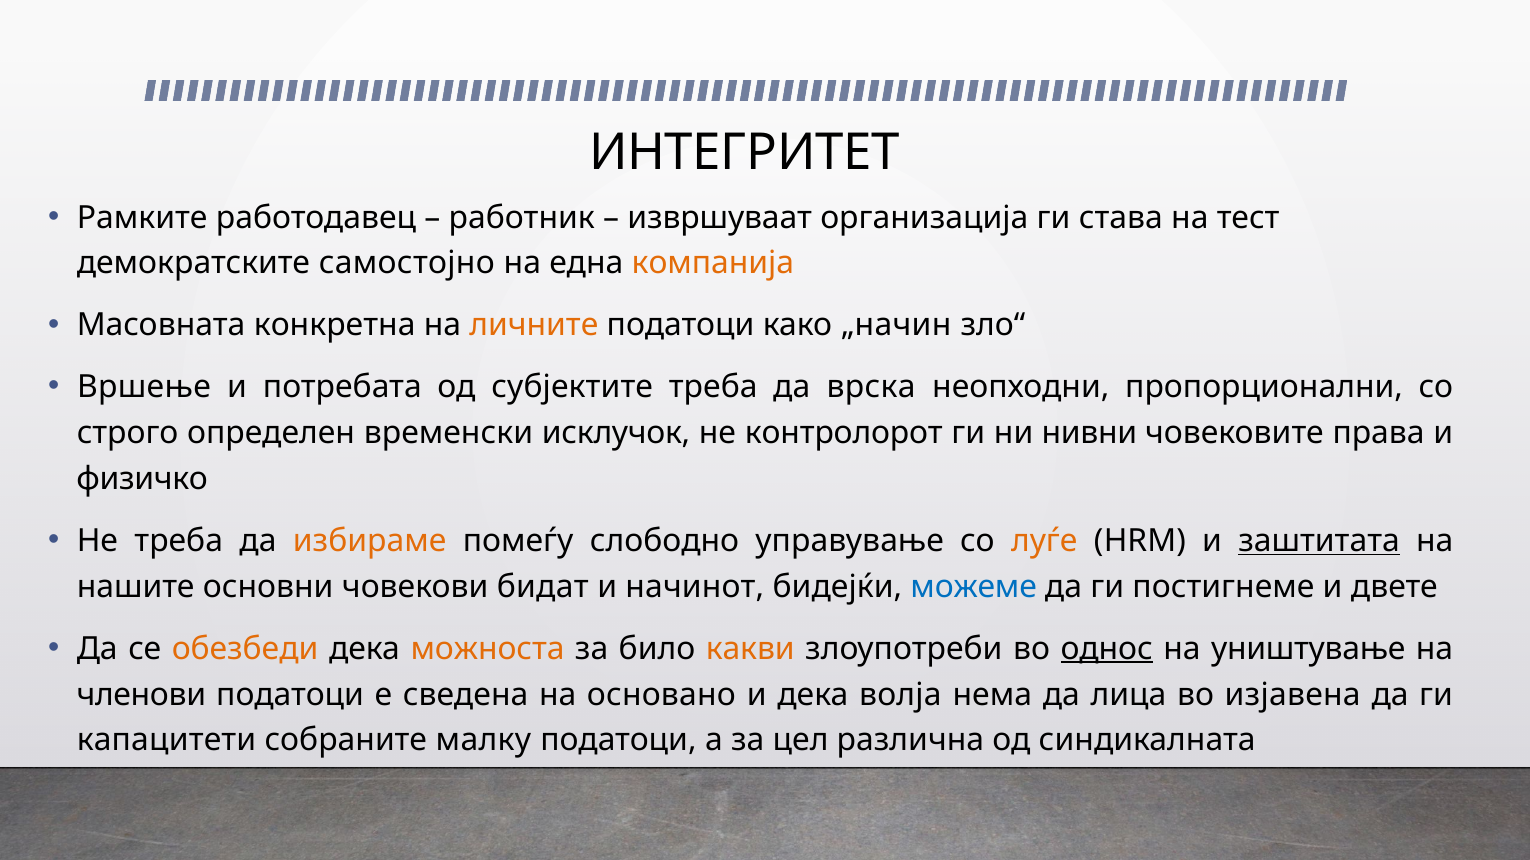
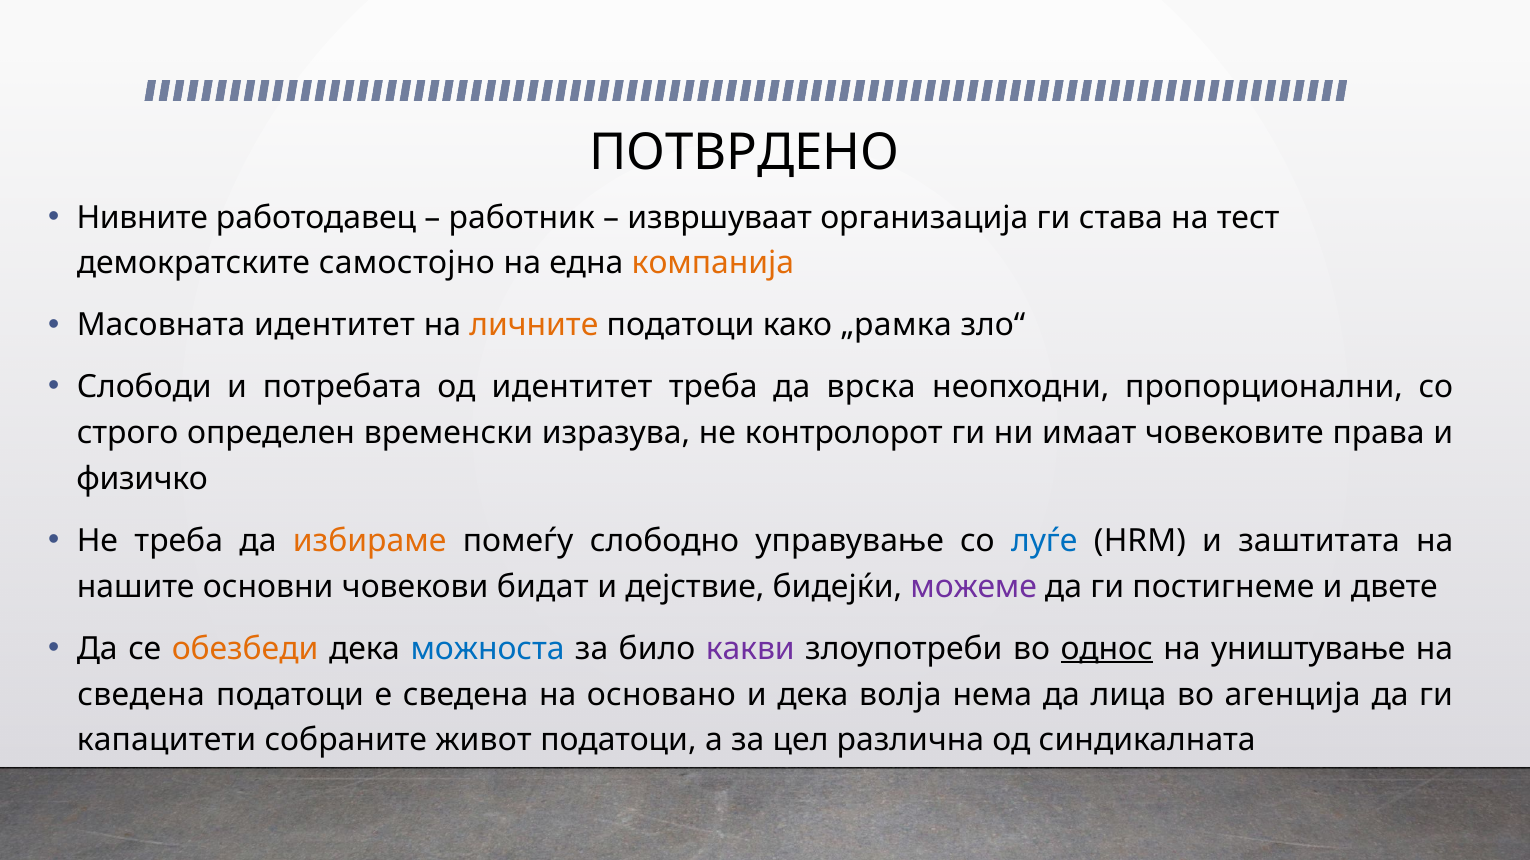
ИНТЕГРИТЕТ: ИНТЕГРИТЕТ -> ПОТВРДЕНО (744, 153)
Рамките: Рамките -> Нивните (142, 218)
Масовната конкретна: конкретна -> идентитет (335, 326)
„начин: „начин -> „рамка (896, 326)
Вршење: Вршење -> Слободи (144, 387)
од субјектите: субјектите -> идентитет (572, 387)
исклучок: исклучок -> изразува (616, 433)
нивни: нивни -> имаат (1089, 433)
луѓе colour: orange -> blue (1044, 541)
заштитата underline: present -> none (1319, 541)
начинот: начинот -> дејствие (695, 587)
можеме colour: blue -> purple (974, 587)
можноста colour: orange -> blue (488, 649)
какви colour: orange -> purple (750, 649)
членови: членови -> сведена (141, 695)
изјавена: изјавена -> агенција (1293, 695)
малку: малку -> живот (484, 741)
